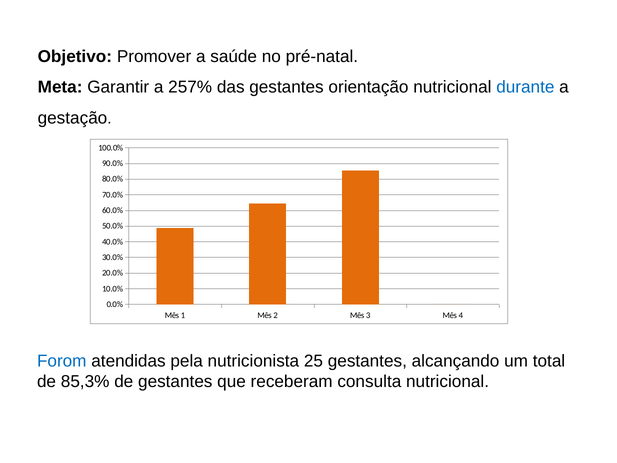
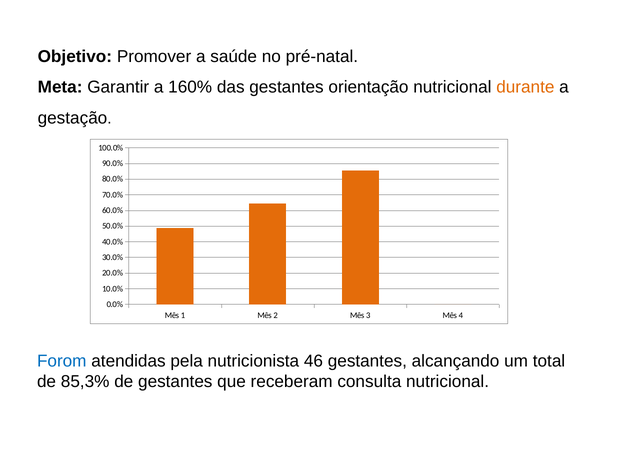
257%: 257% -> 160% (190, 87)
durante colour: blue -> orange (525, 87)
25: 25 -> 46 (313, 361)
